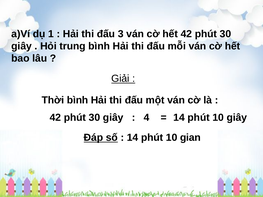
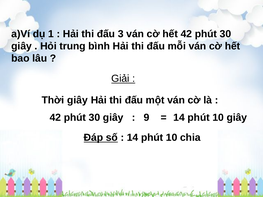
Thời bình: bình -> giây (77, 100)
4: 4 -> 9 (147, 118)
gian: gian -> chia (190, 138)
